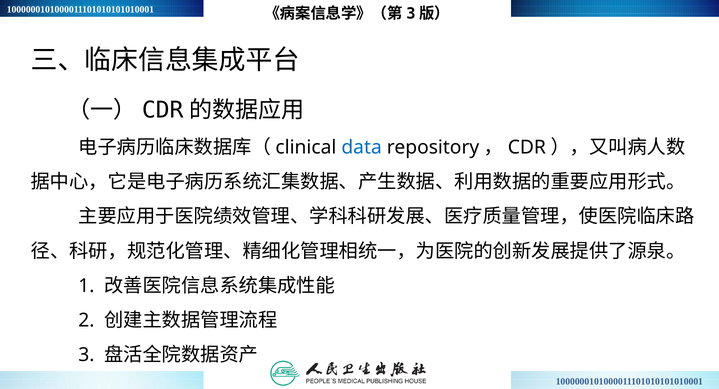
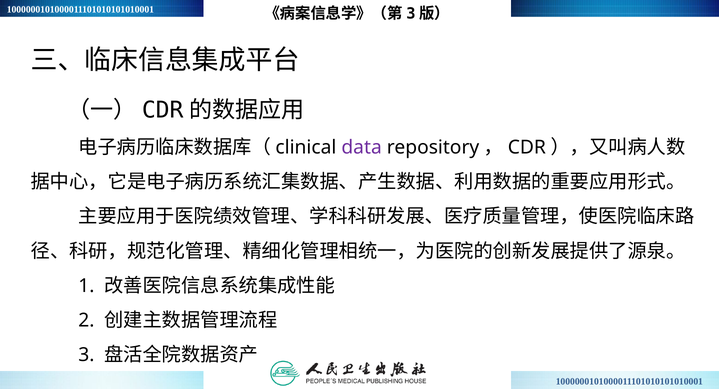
data colour: blue -> purple (362, 148)
